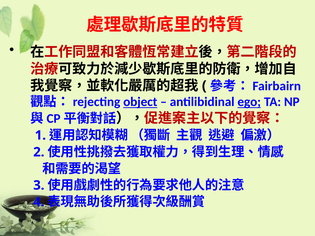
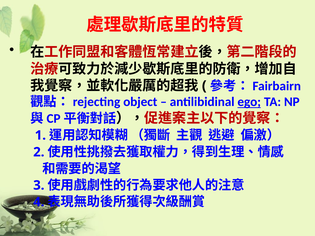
object underline: present -> none (140, 102)
